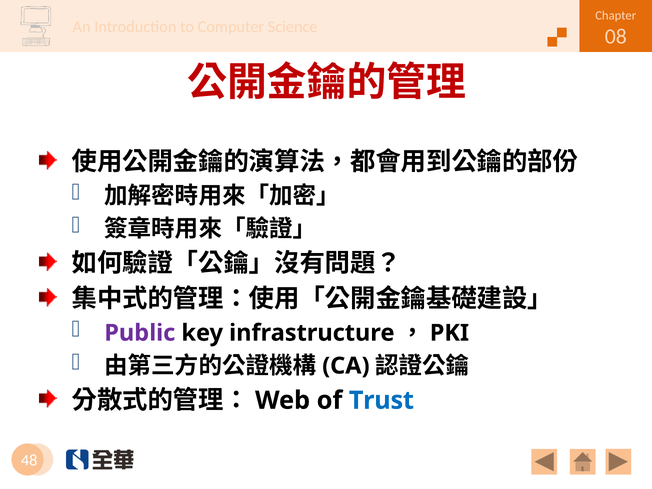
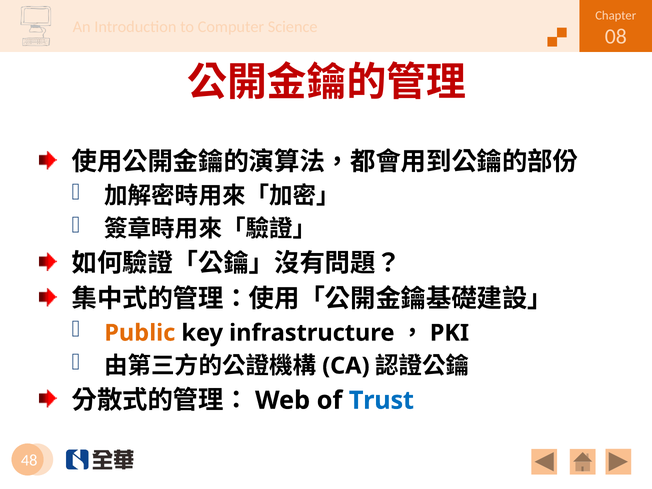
Public colour: purple -> orange (140, 333)
